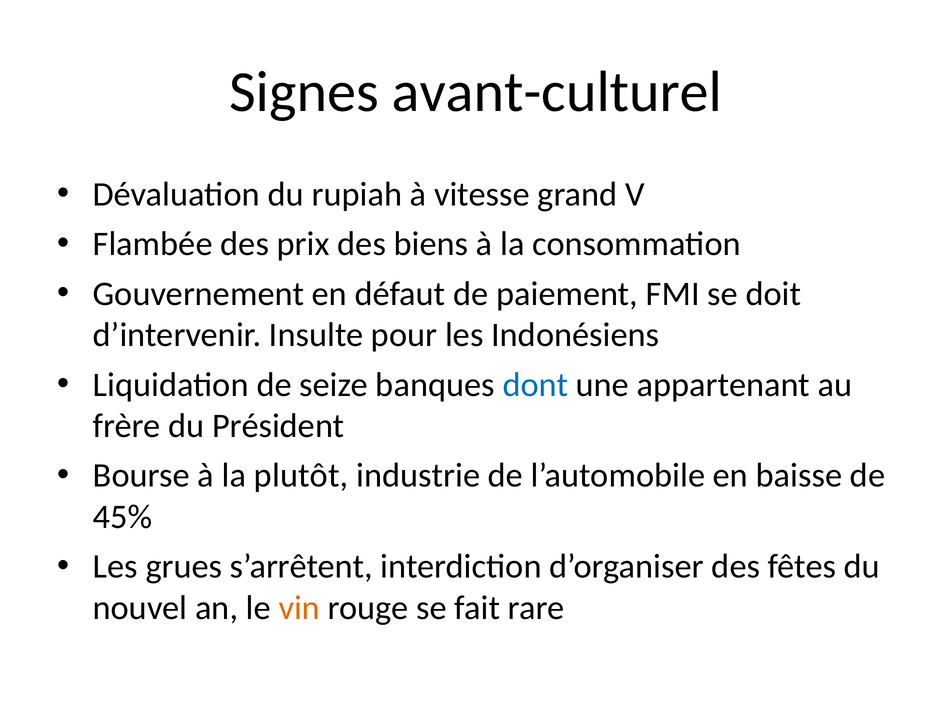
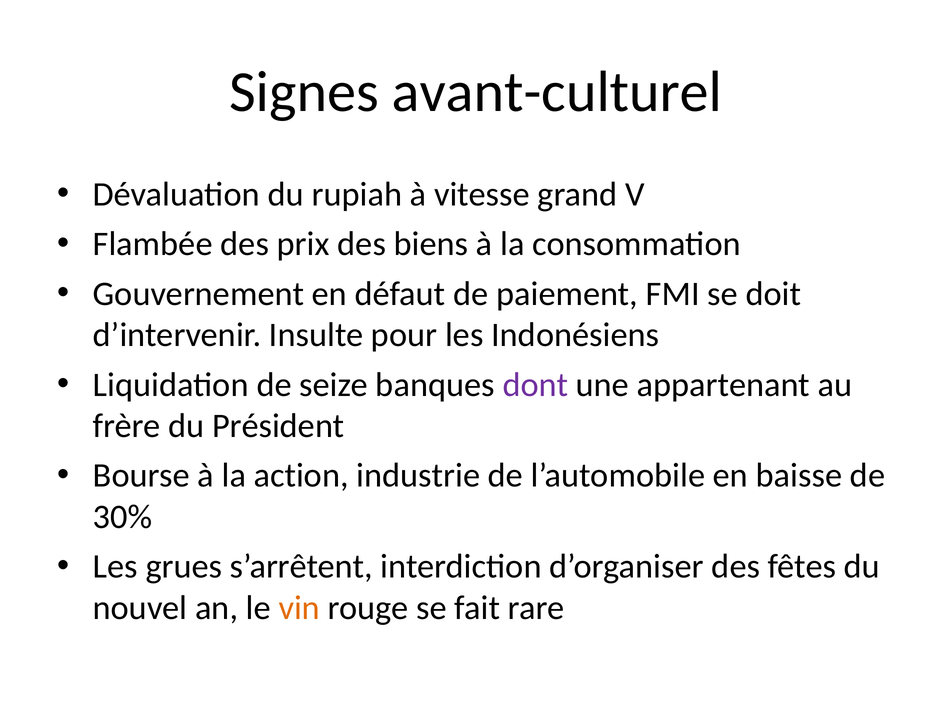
dont colour: blue -> purple (535, 385)
plutôt: plutôt -> action (301, 476)
45%: 45% -> 30% (122, 517)
